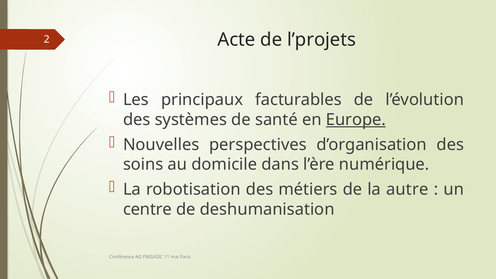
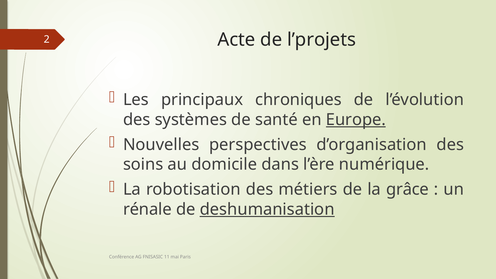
facturables: facturables -> chroniques (299, 100)
autre: autre -> grâce (407, 190)
centre: centre -> rénale (147, 209)
deshumanisation underline: none -> present (267, 209)
